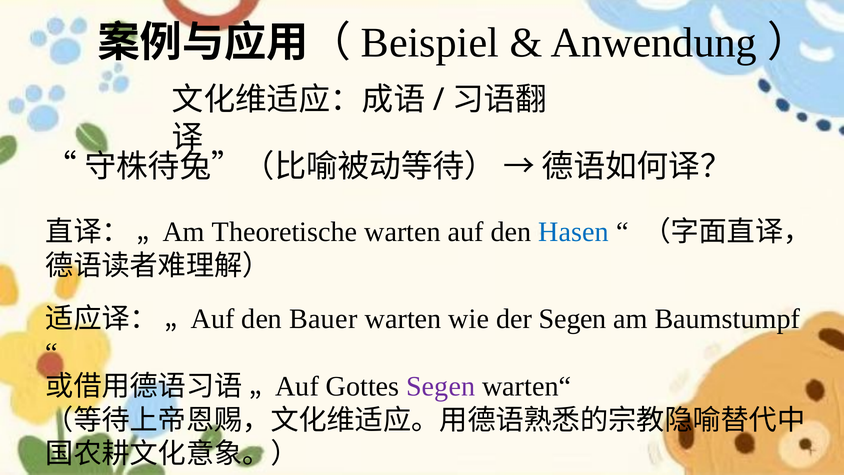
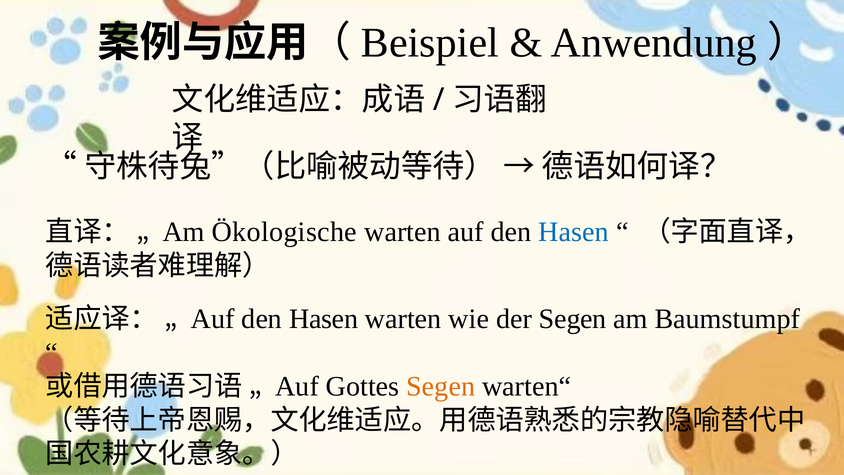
Theoretische: Theoretische -> Ökologische (284, 232)
Bauer: Bauer -> Hasen (324, 319)
Segen colour: purple -> orange (441, 386)
